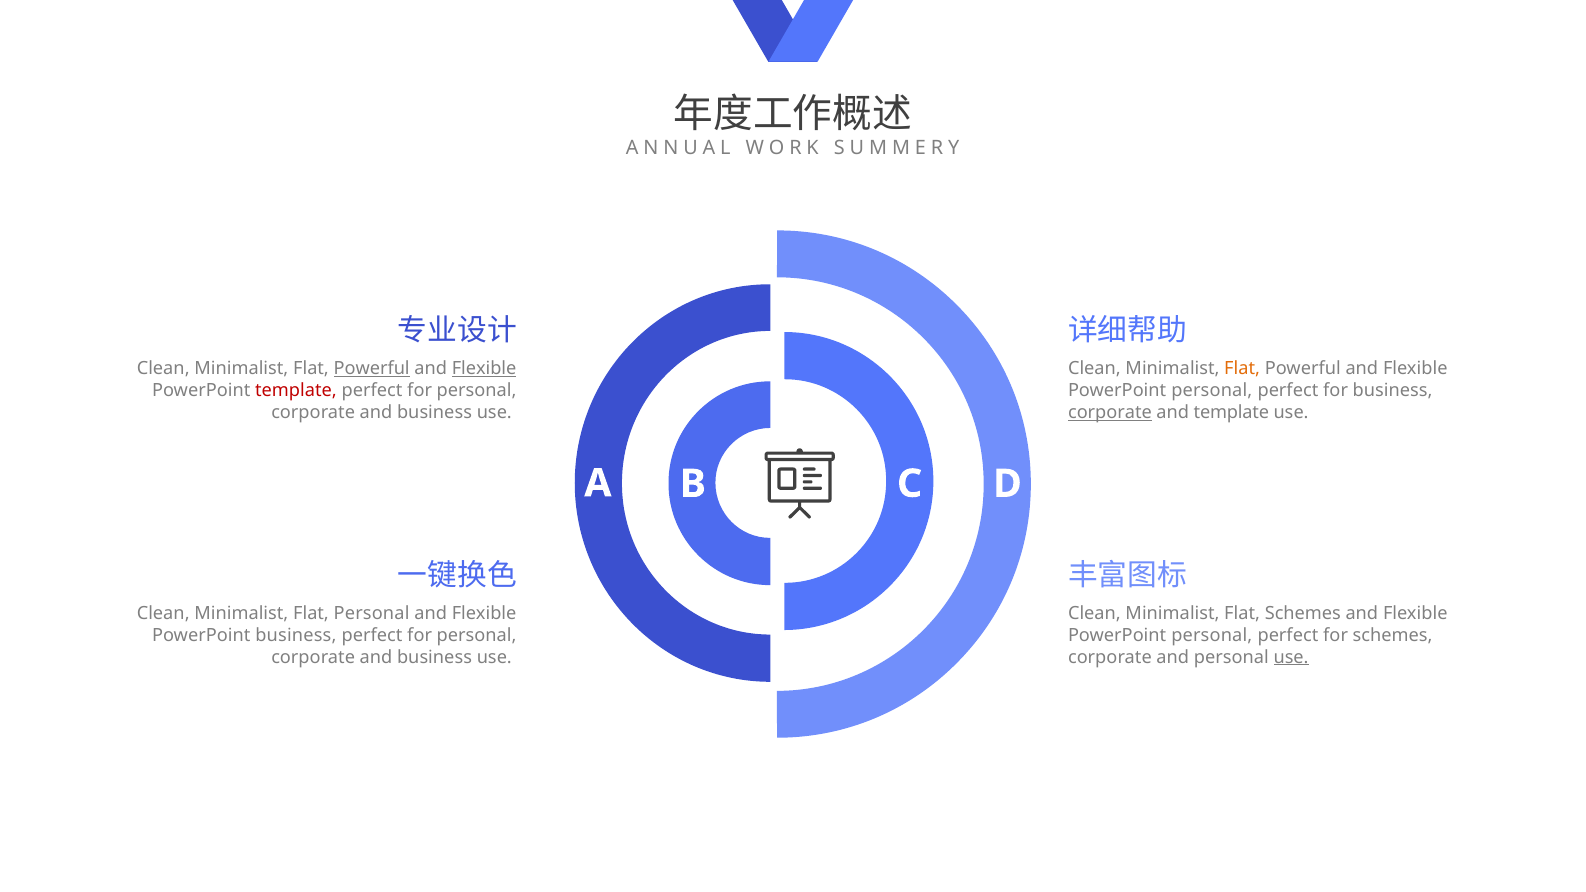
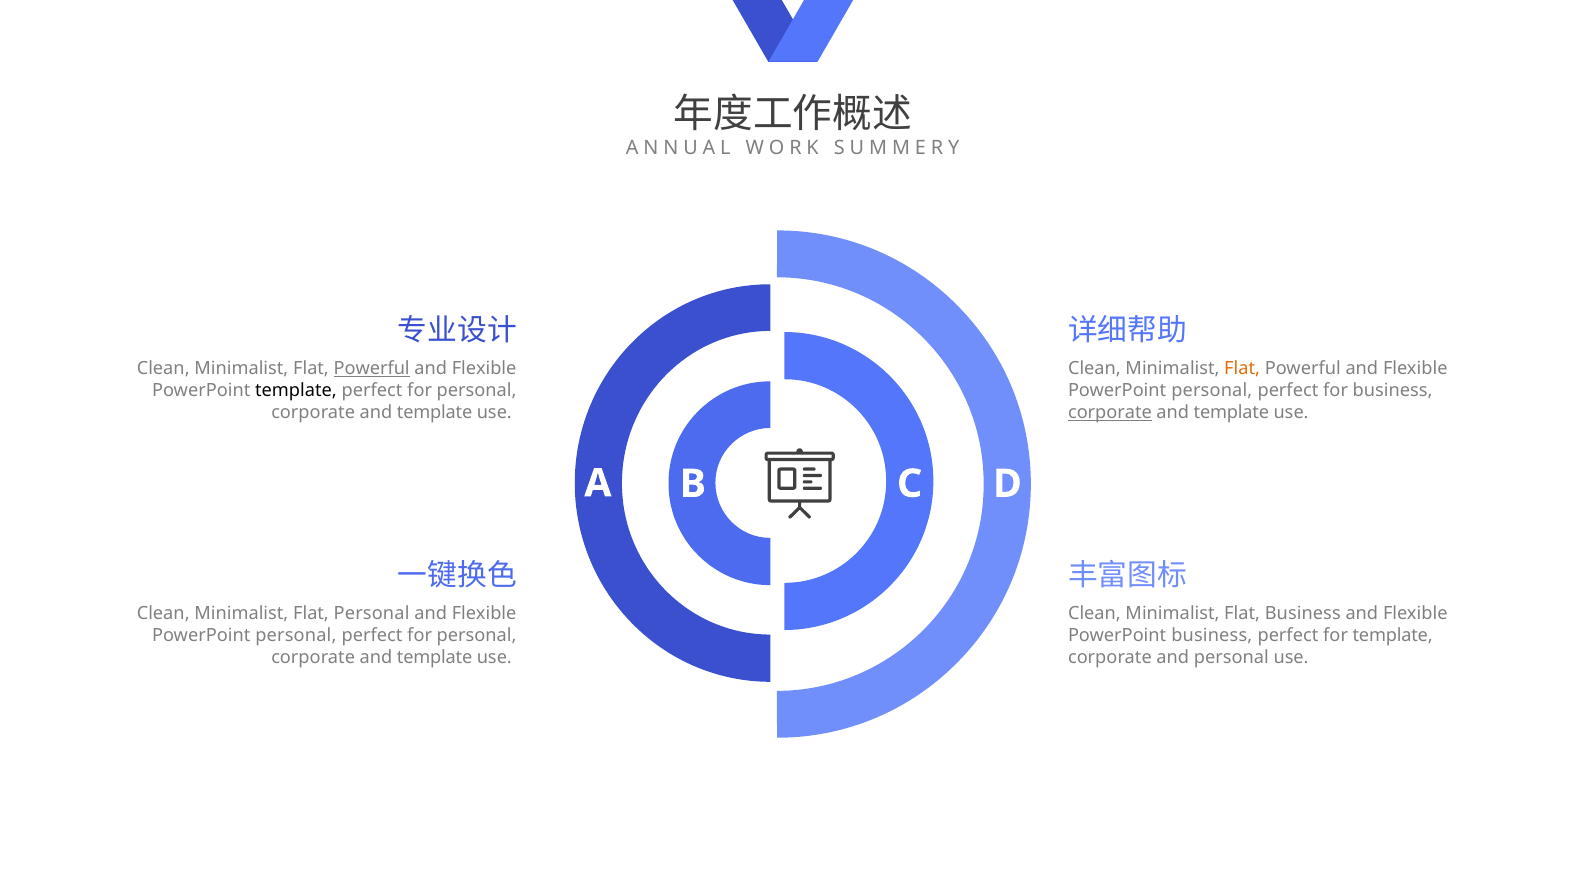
Flexible underline: present -> none (484, 369)
template colour: red -> black (296, 391)
business: business -> template (435, 412)
Flat Schemes: Schemes -> Business (1303, 613)
business: business -> personal (296, 635)
personal: personal -> business (1212, 635)
for schemes: schemes -> template (1393, 635)
business: business -> template (435, 657)
use underline: present -> none (1291, 657)
